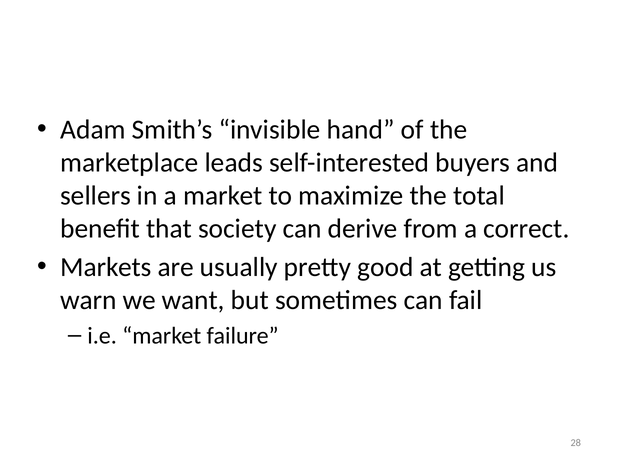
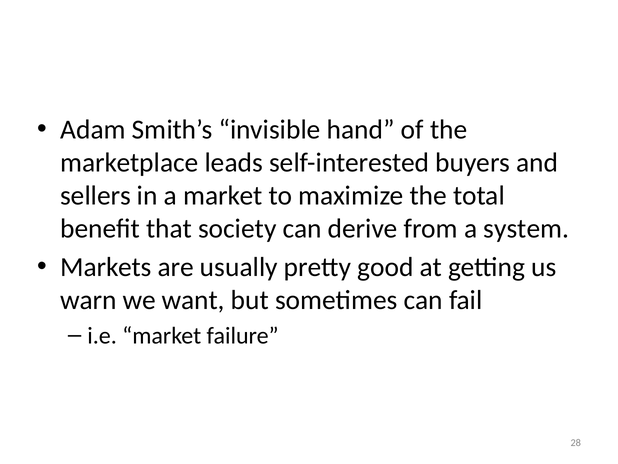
correct: correct -> system (526, 229)
